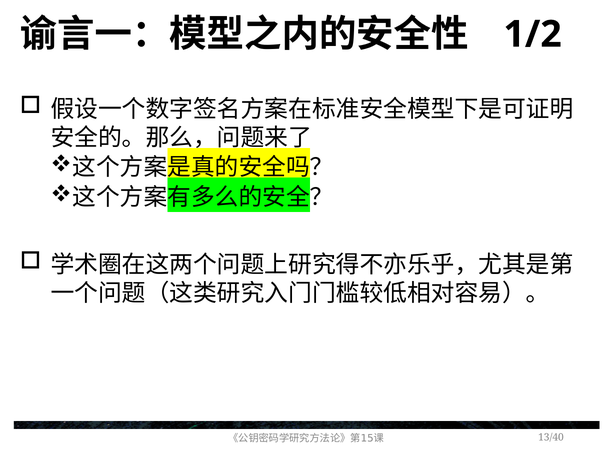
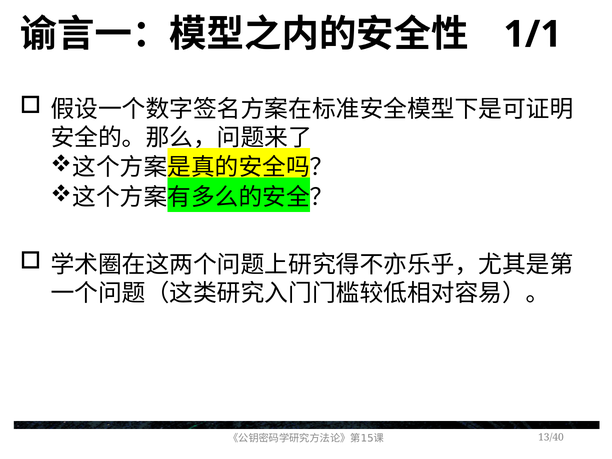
1/2: 1/2 -> 1/1 (533, 34)
